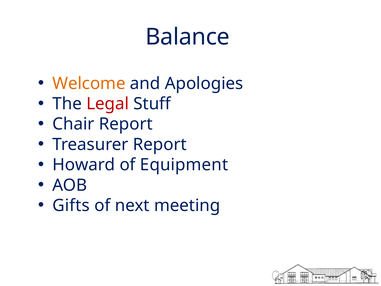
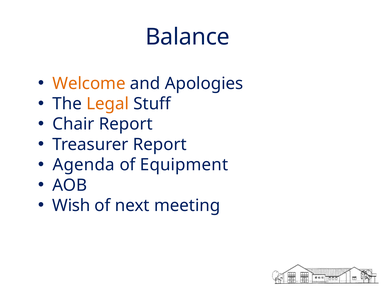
Legal colour: red -> orange (108, 104)
Howard: Howard -> Agenda (84, 165)
Gifts: Gifts -> Wish (71, 205)
